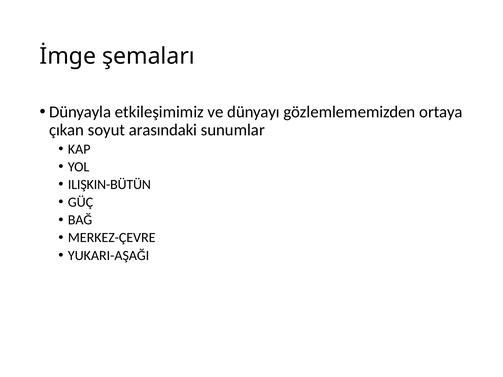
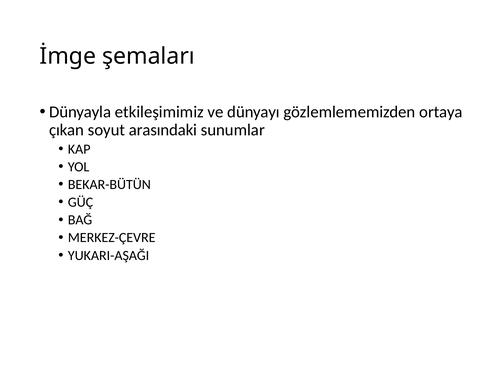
ILIŞKIN-BÜTÜN: ILIŞKIN-BÜTÜN -> BEKAR-BÜTÜN (109, 185)
